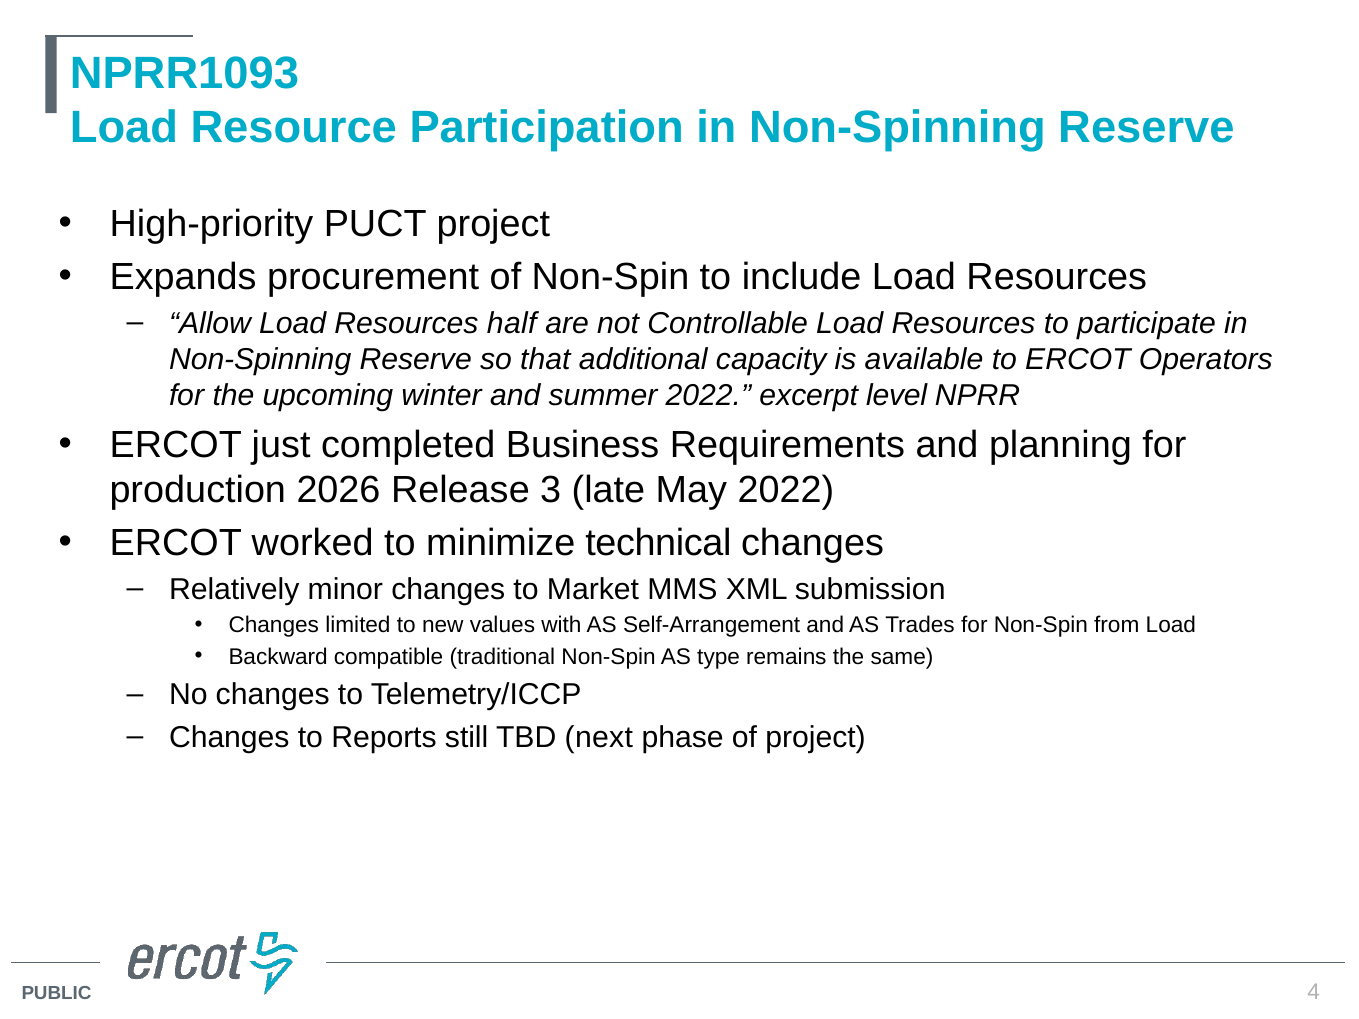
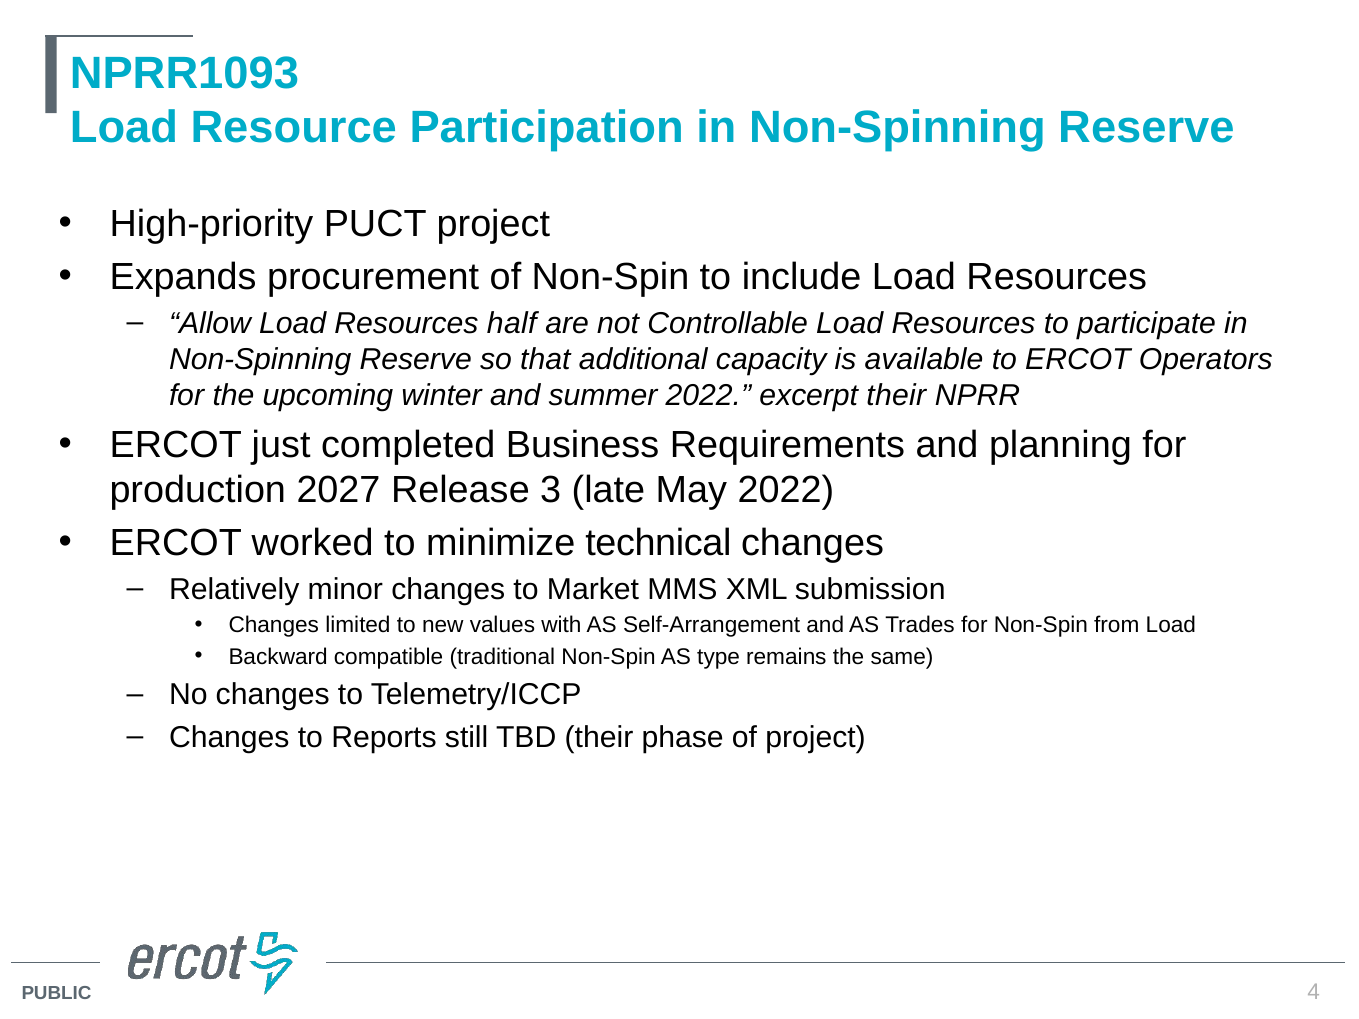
excerpt level: level -> their (896, 396)
2026: 2026 -> 2027 (338, 490)
TBD next: next -> their (599, 737)
